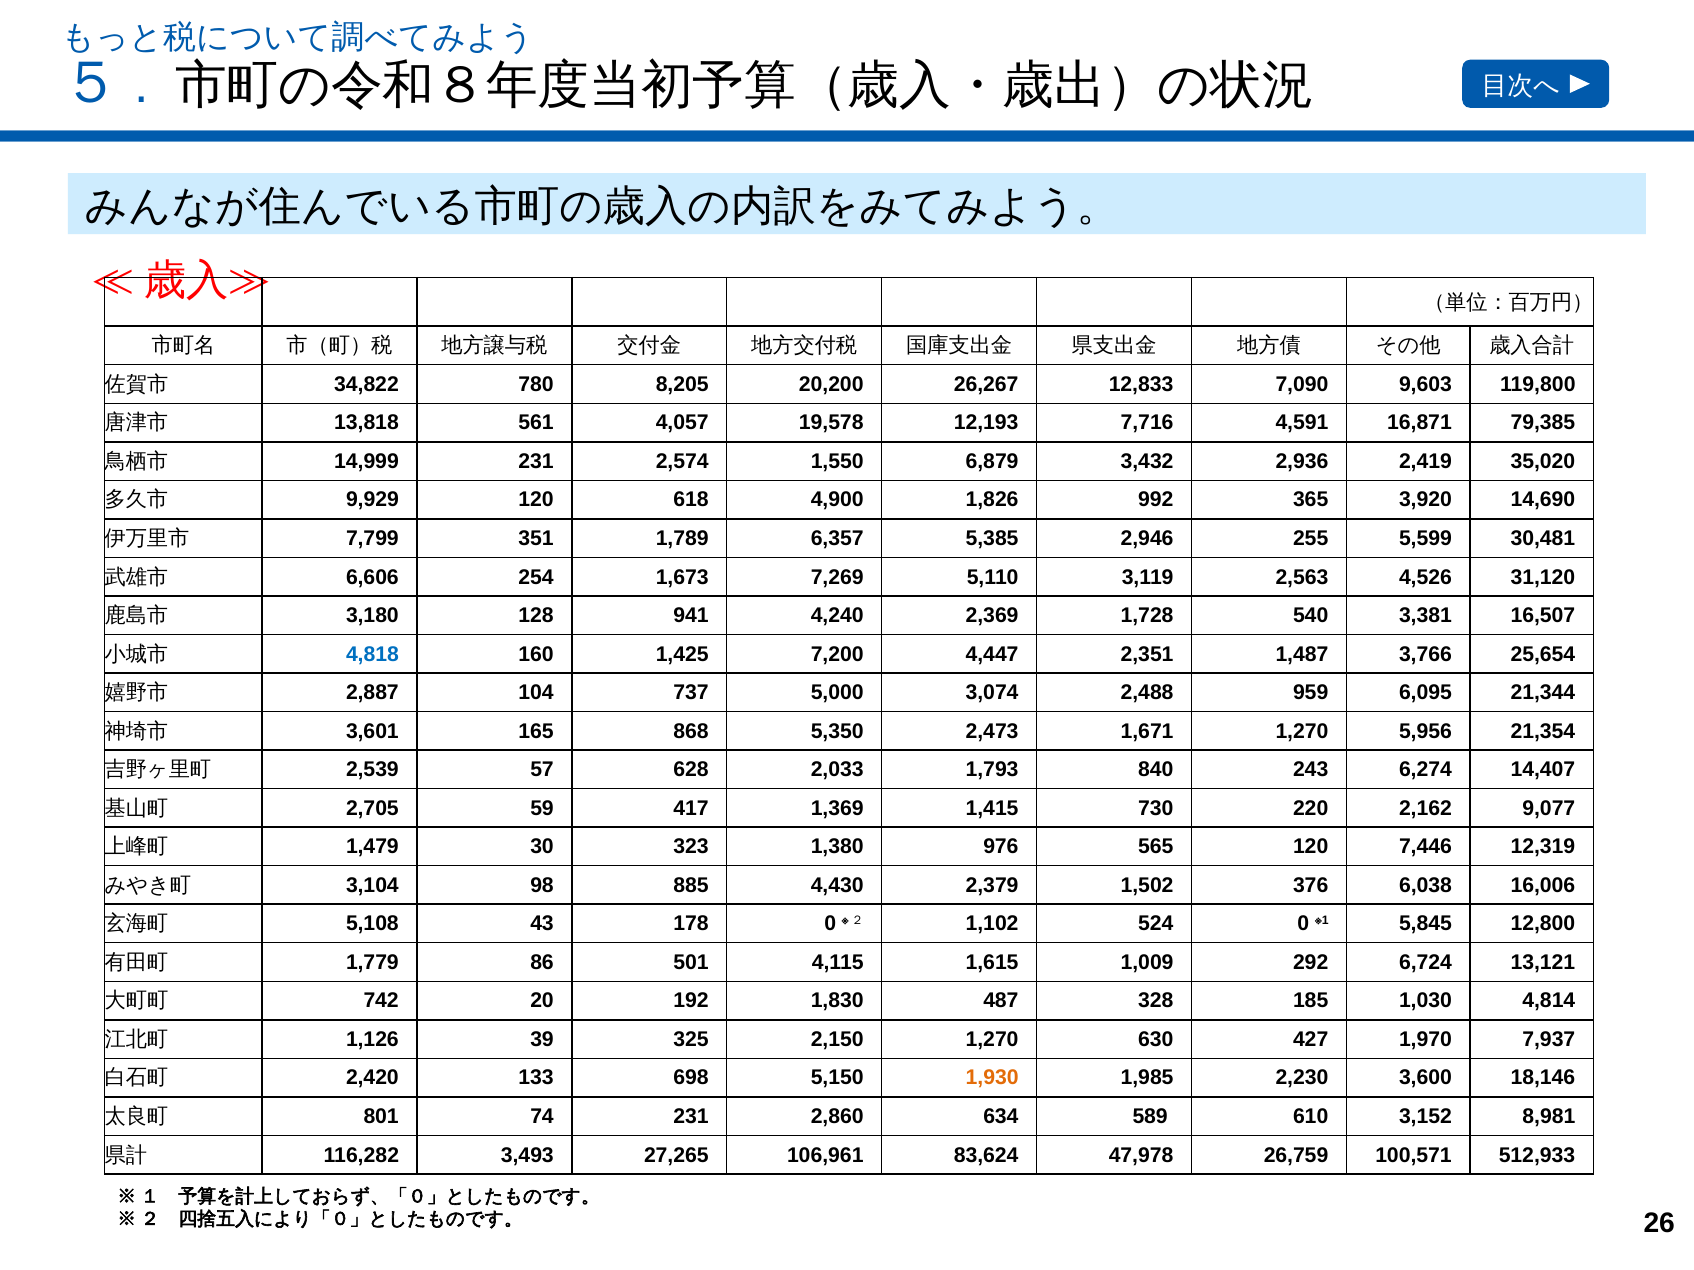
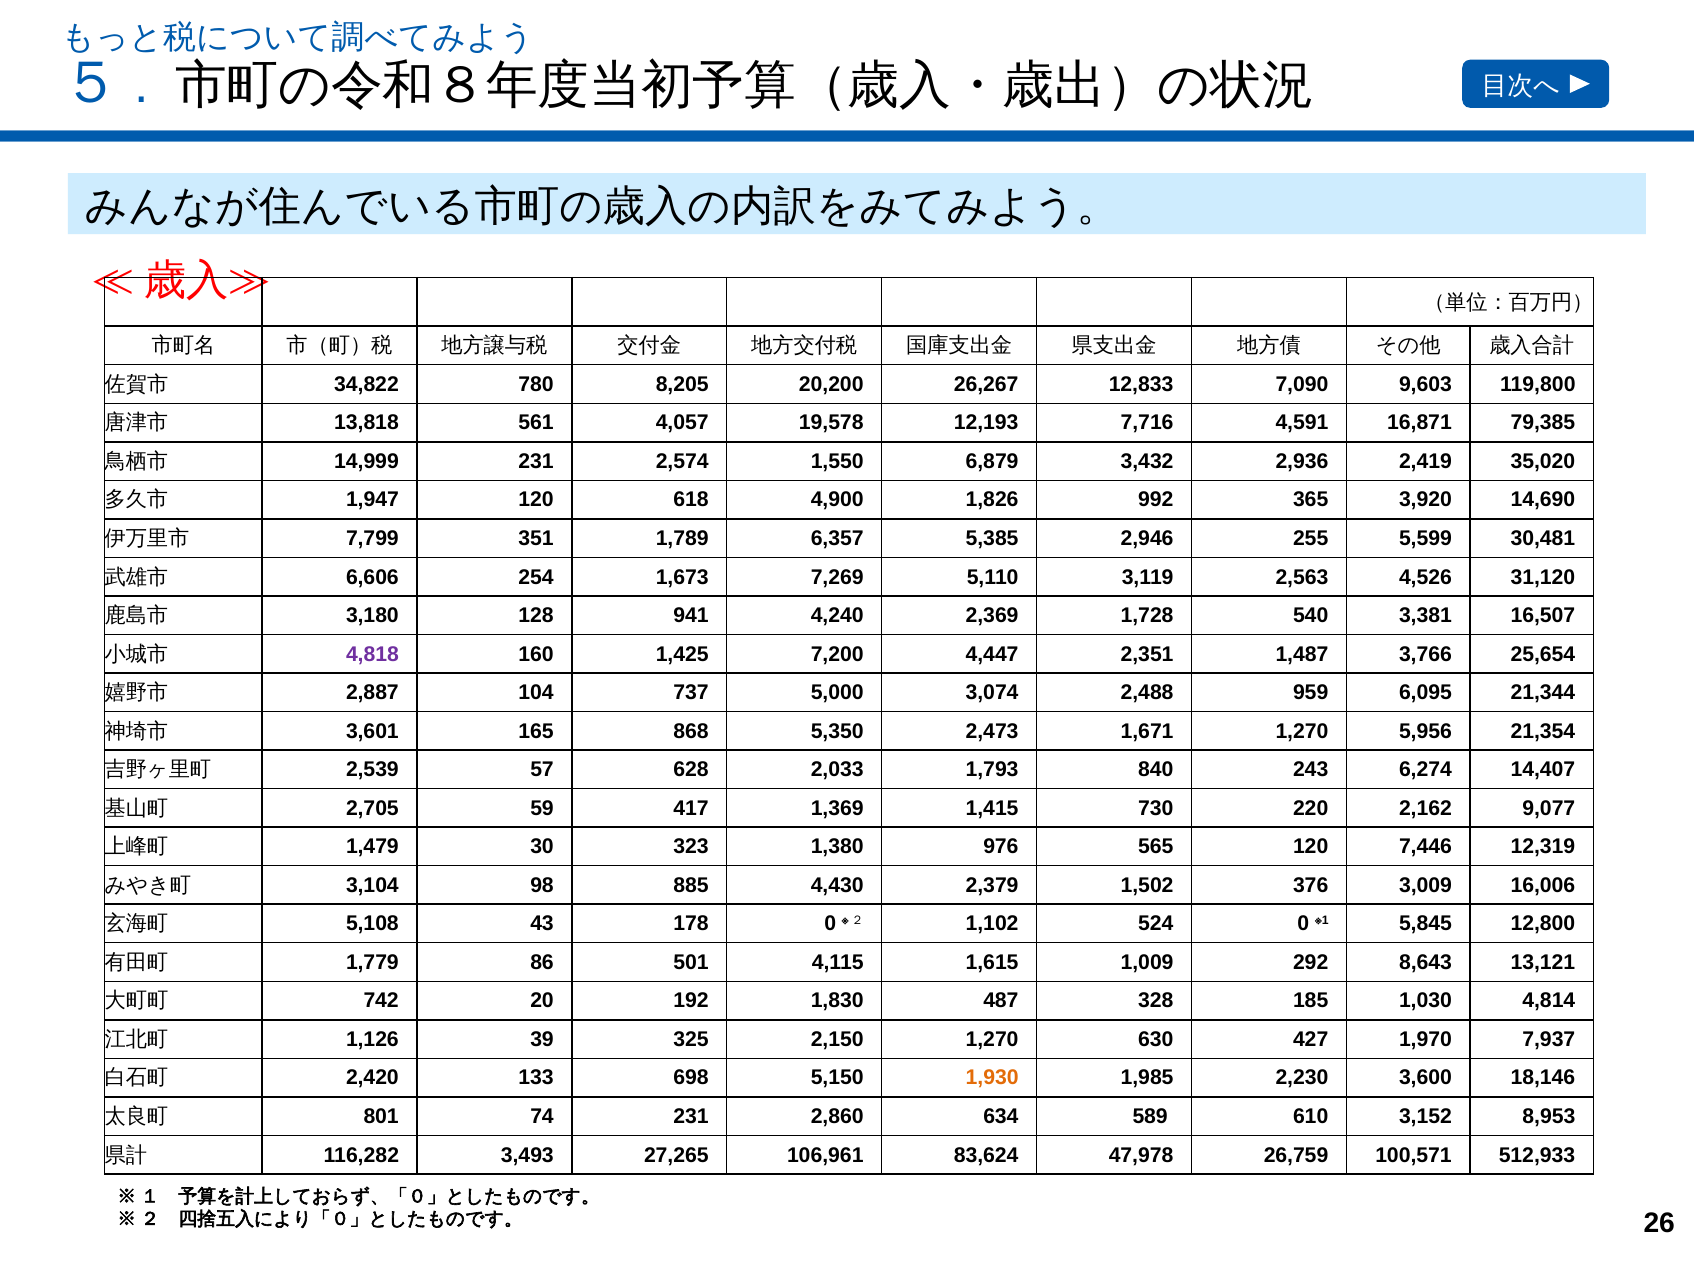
9,929: 9,929 -> 1,947 (372, 500)
4,818 colour: blue -> purple (372, 654)
6,038: 6,038 -> 3,009 (1425, 886)
6,724: 6,724 -> 8,643 (1425, 963)
8,981: 8,981 -> 8,953 (1549, 1117)
